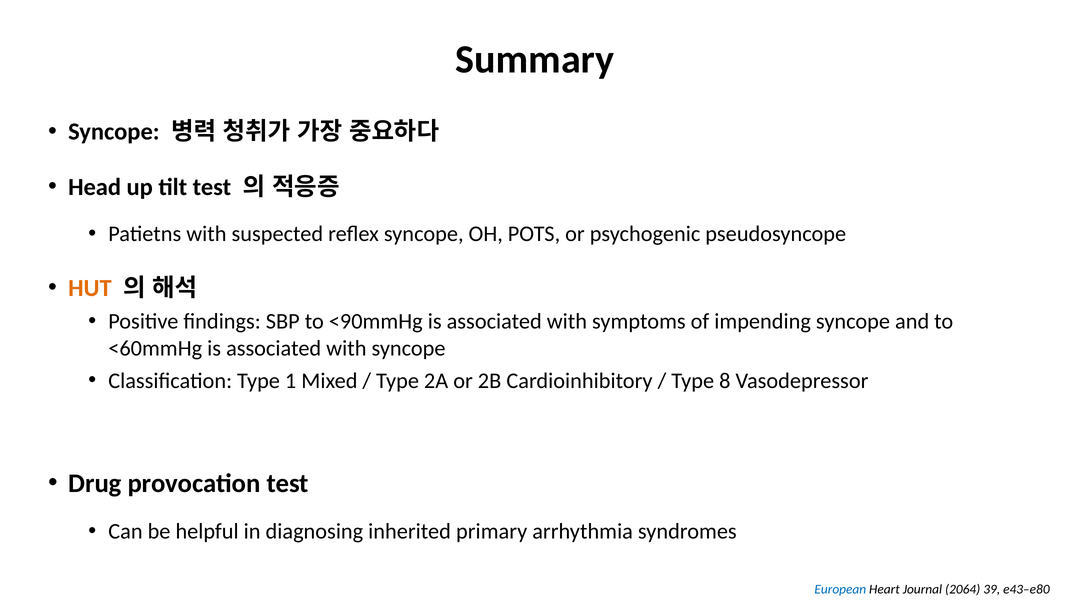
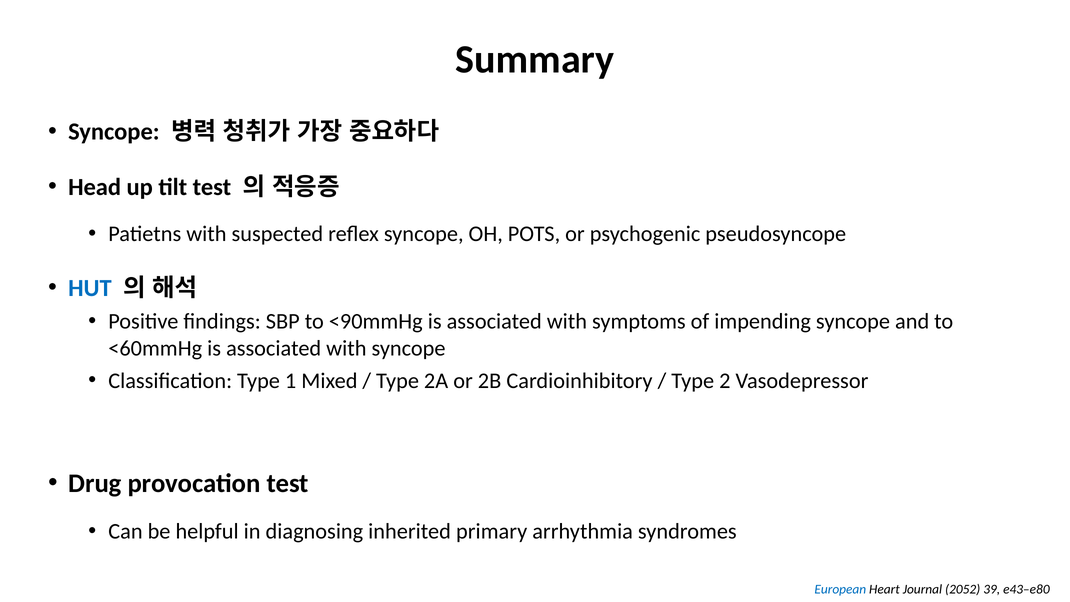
HUT colour: orange -> blue (90, 288)
8: 8 -> 2 (725, 381)
2064: 2064 -> 2052 (963, 589)
